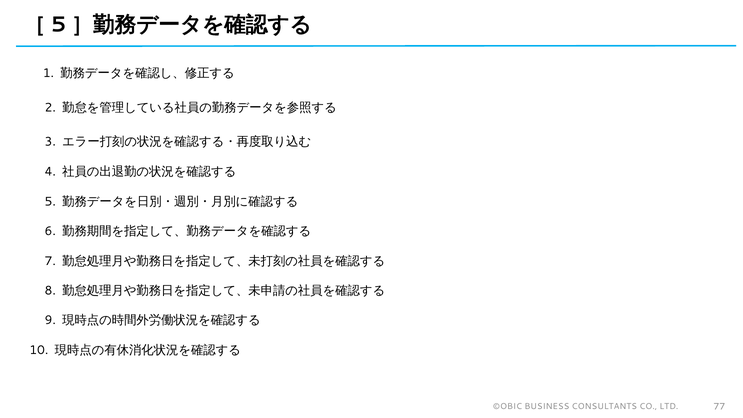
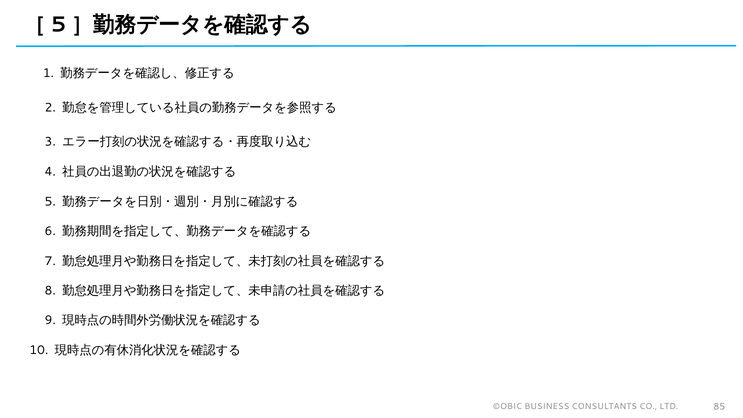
77: 77 -> 85 (719, 406)
